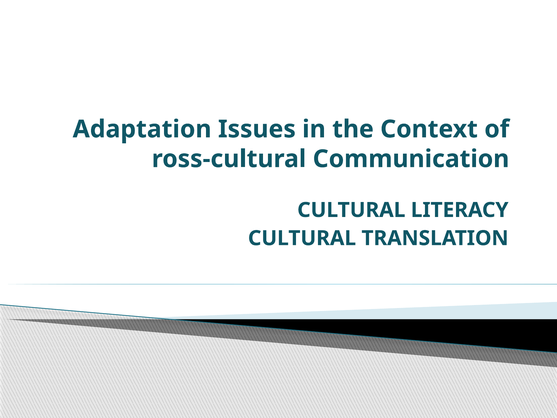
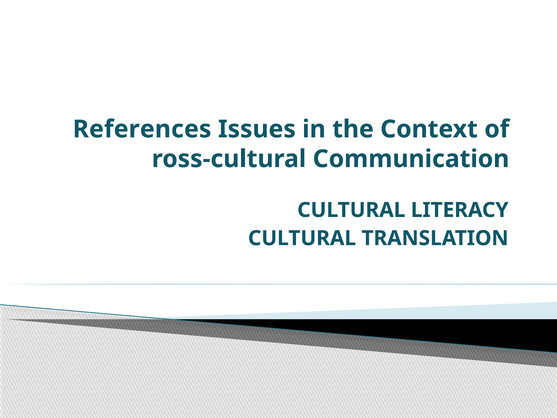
Adaptation: Adaptation -> References (142, 129)
